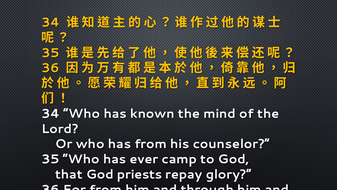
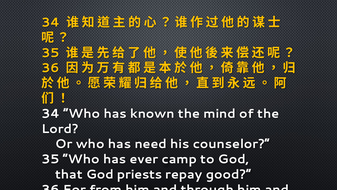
has from: from -> need (151, 144)
repay glory: glory -> good (229, 174)
